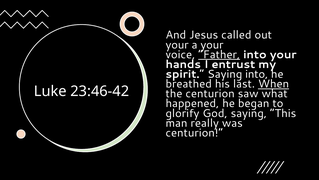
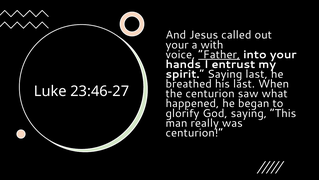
a your: your -> with (212, 45)
Saying into: into -> last (257, 74)
When underline: present -> none (274, 84)
23:46-42: 23:46-42 -> 23:46-27 (100, 91)
